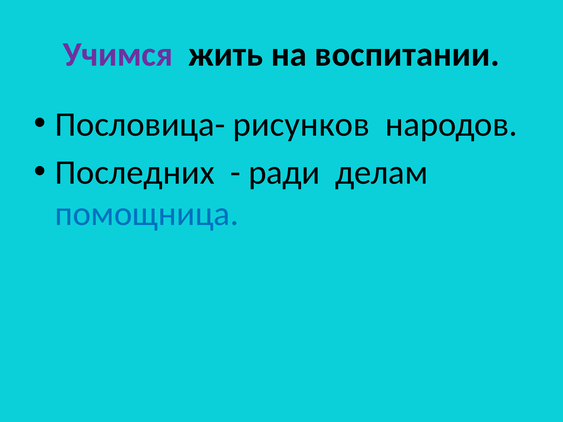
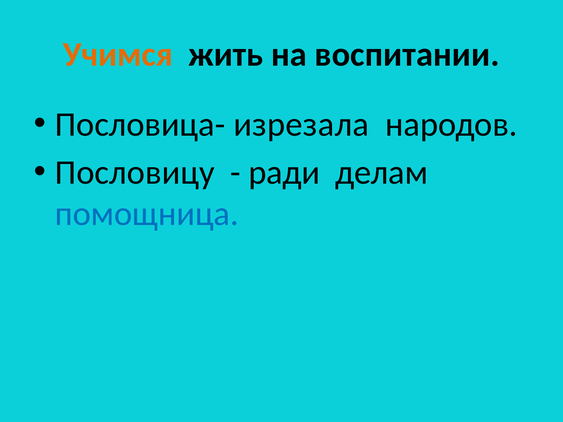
Учимся colour: purple -> orange (118, 55)
рисунков: рисунков -> изрезала (301, 124)
Последних: Последних -> Пословицу (135, 173)
